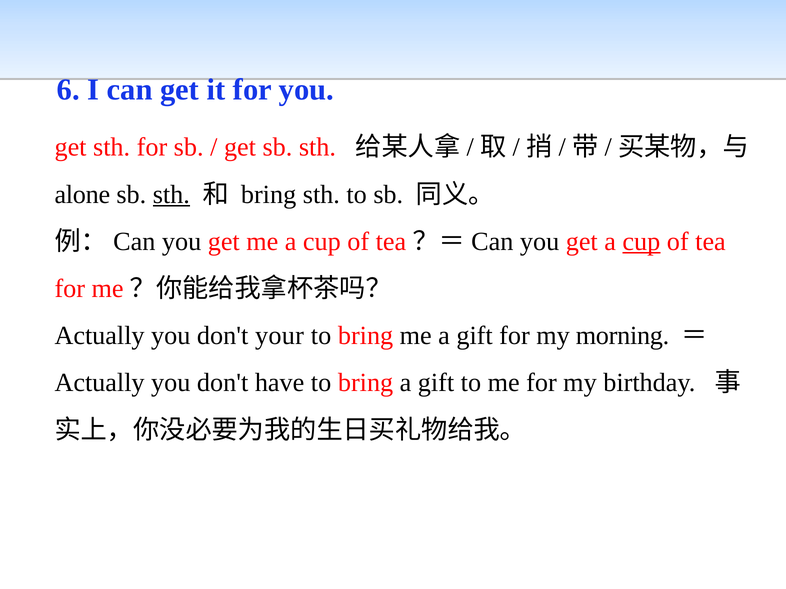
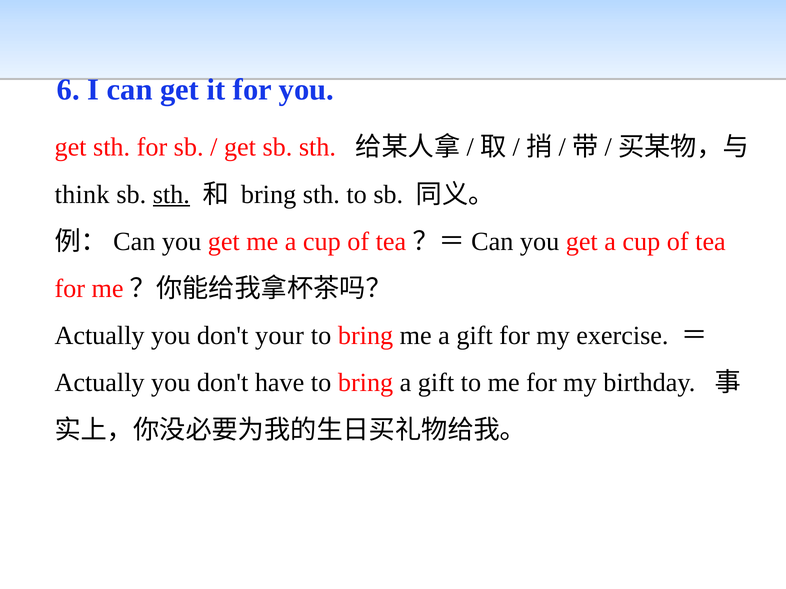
alone: alone -> think (82, 195)
cup underline: present -> none (641, 242)
morning: morning -> exercise (622, 336)
